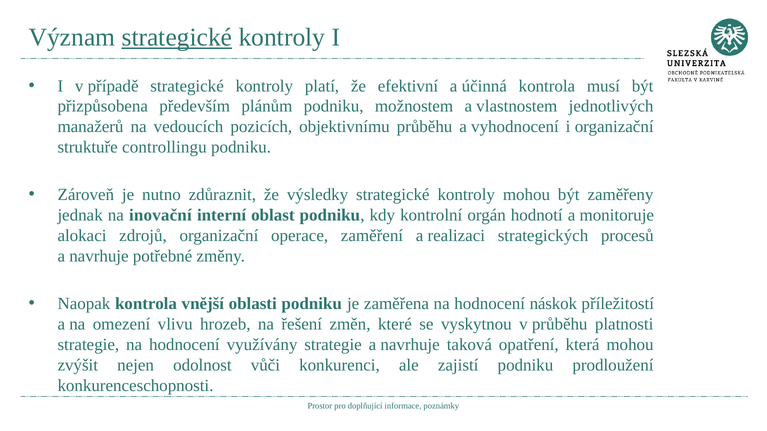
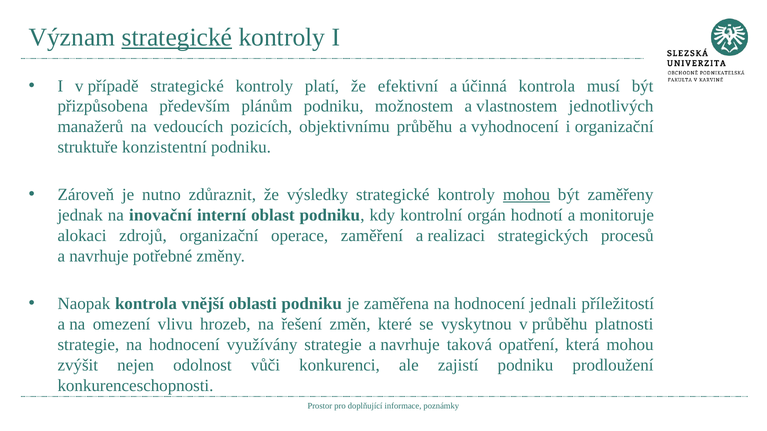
controllingu: controllingu -> konzistentní (164, 147)
mohou underline: none -> present (527, 195)
náskok: náskok -> jednali (553, 304)
